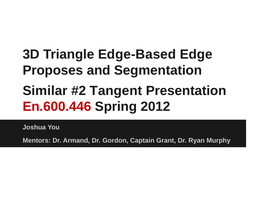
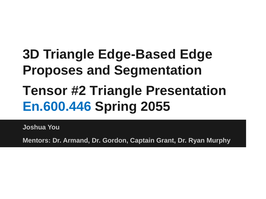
Similar: Similar -> Tensor (45, 91)
Tangent: Tangent -> Triangle (116, 91)
En.600.446 colour: red -> blue (57, 107)
2012: 2012 -> 2055 (155, 107)
